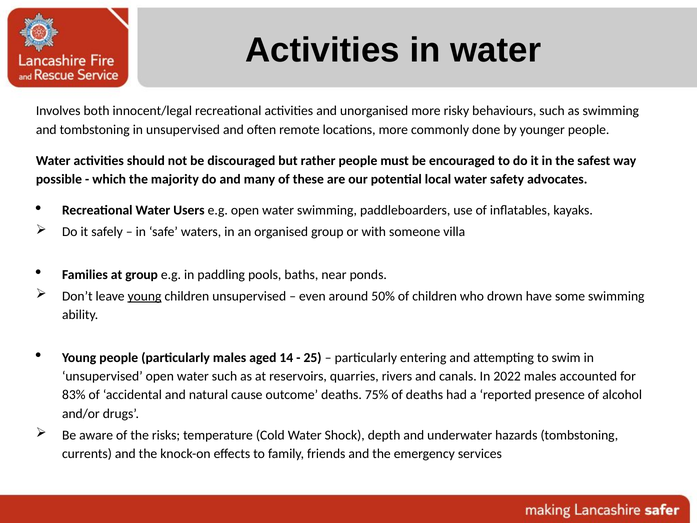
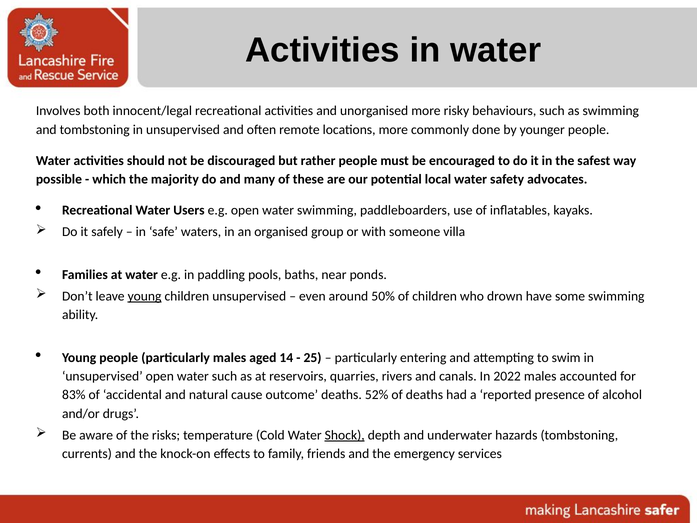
at group: group -> water (142, 275)
75%: 75% -> 52% (377, 395)
Shock underline: none -> present (345, 435)
